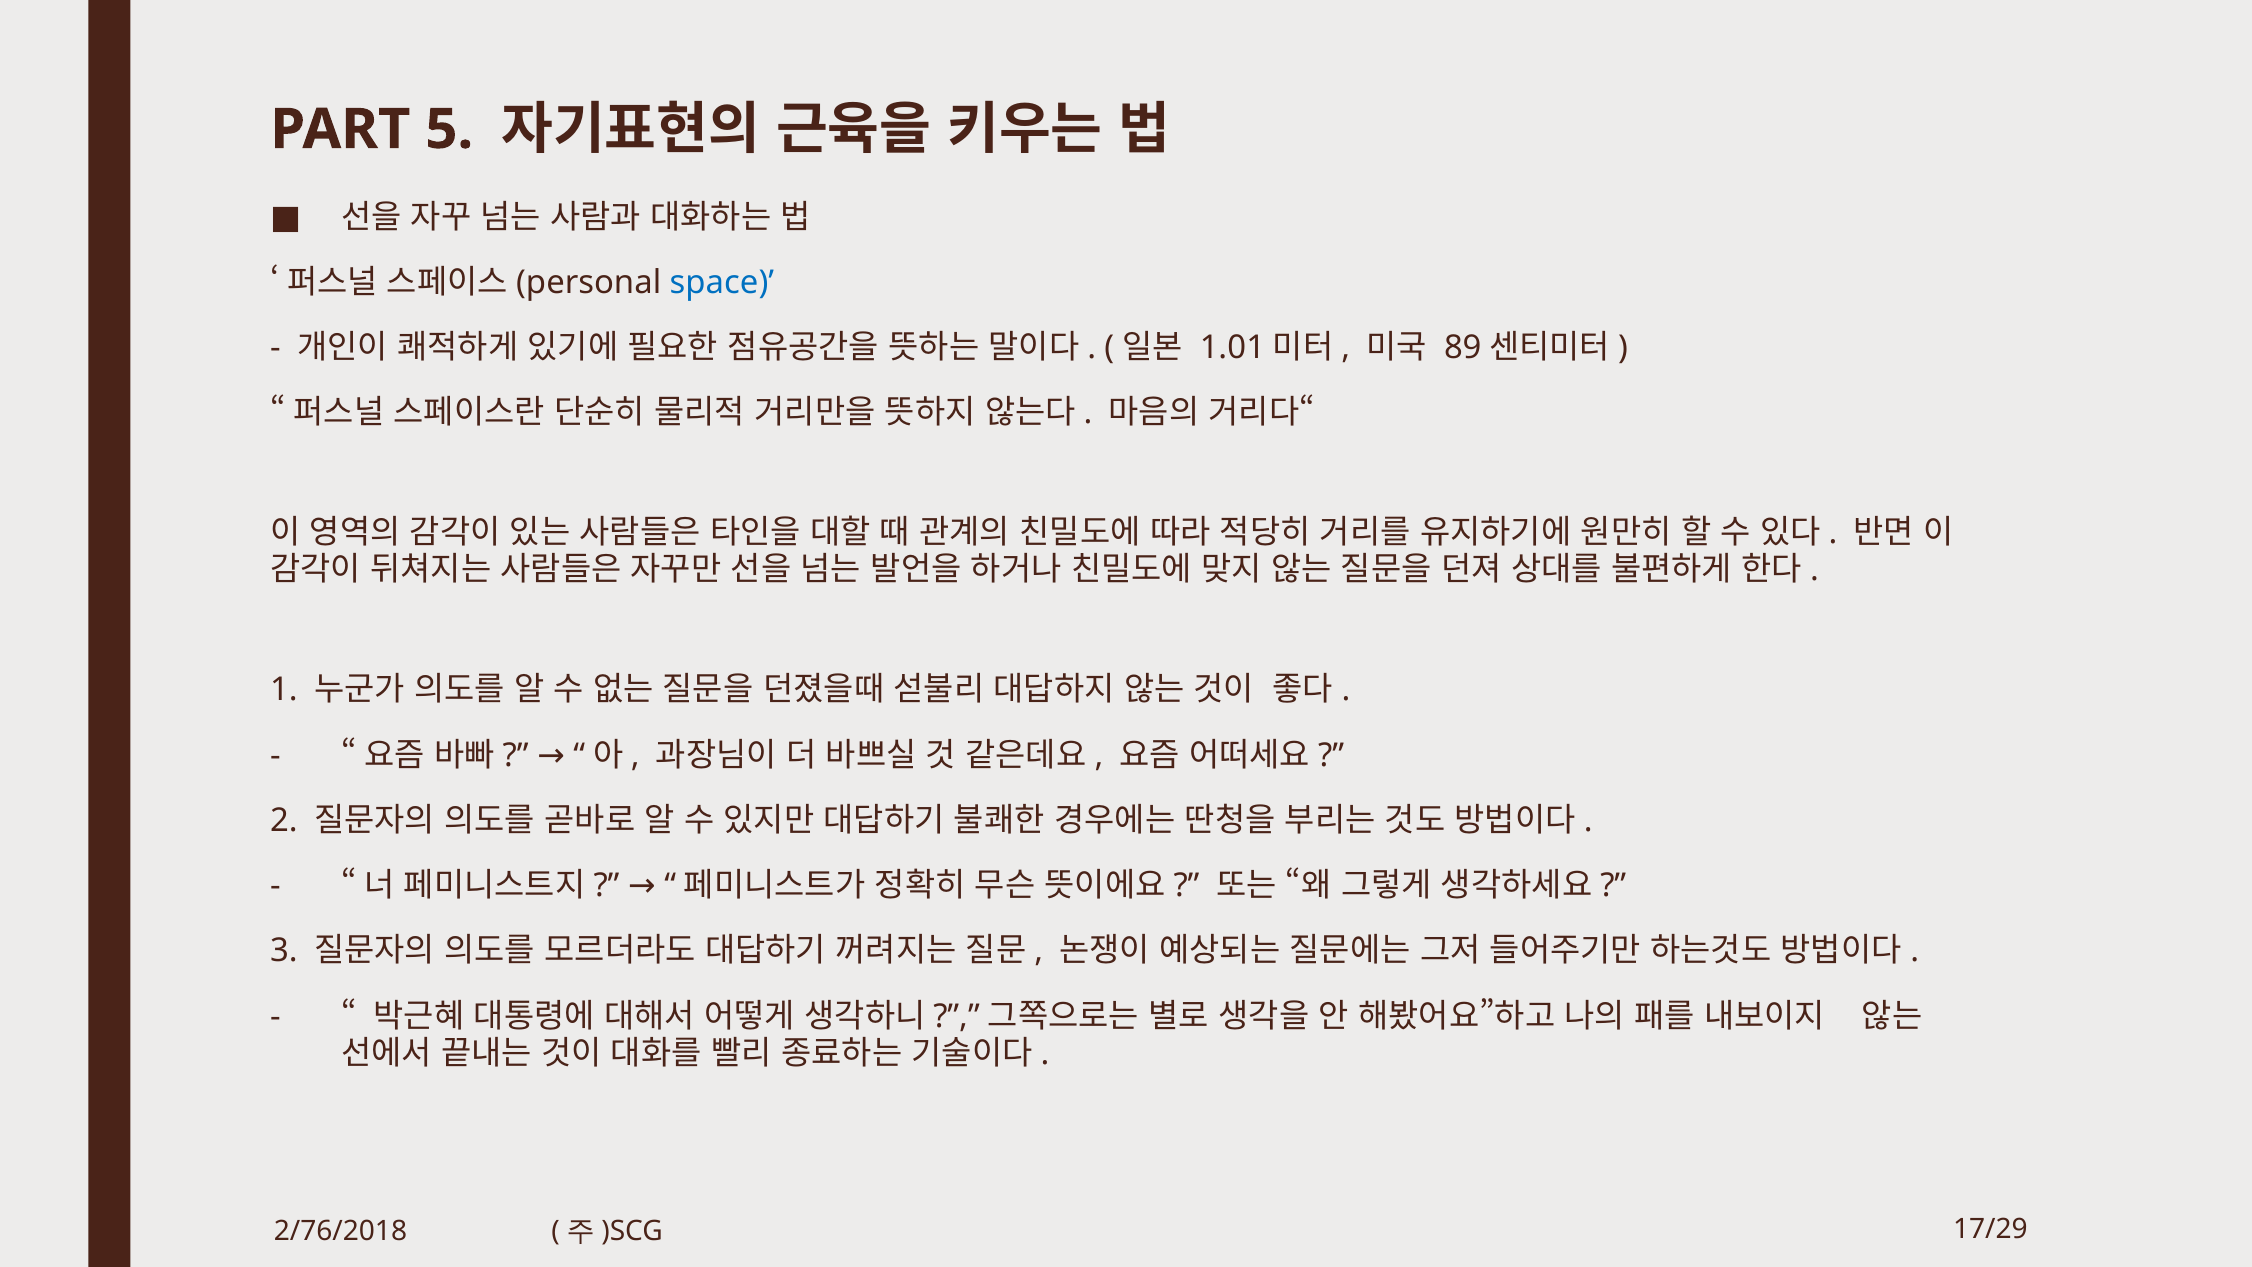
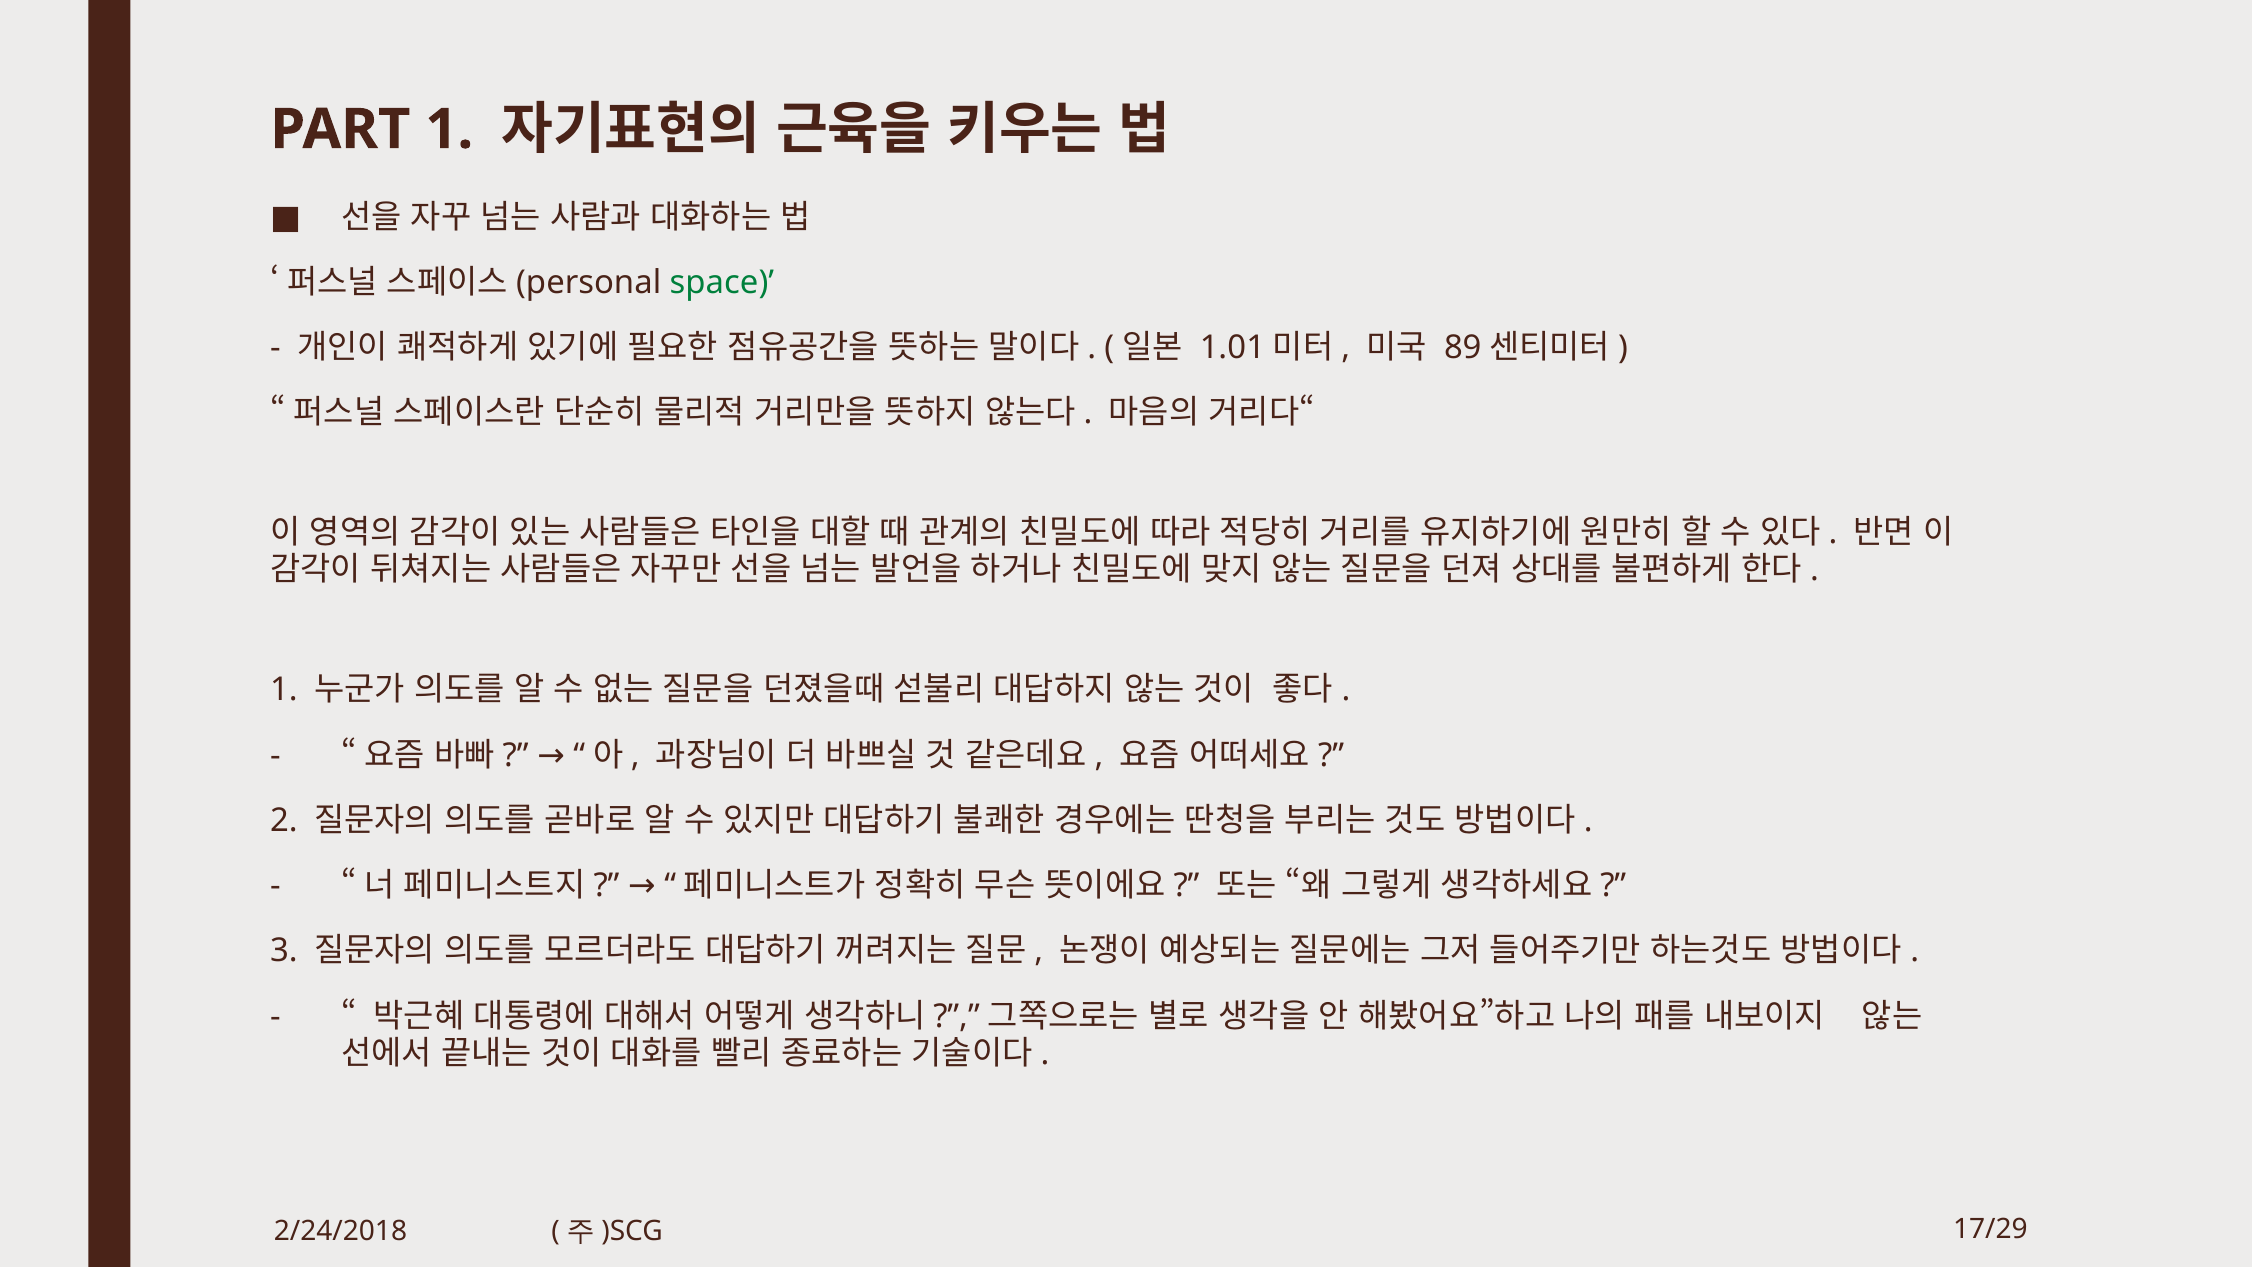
PART 5: 5 -> 1 (449, 129)
space colour: blue -> green (722, 283)
2/76/2018: 2/76/2018 -> 2/24/2018 (340, 1231)
